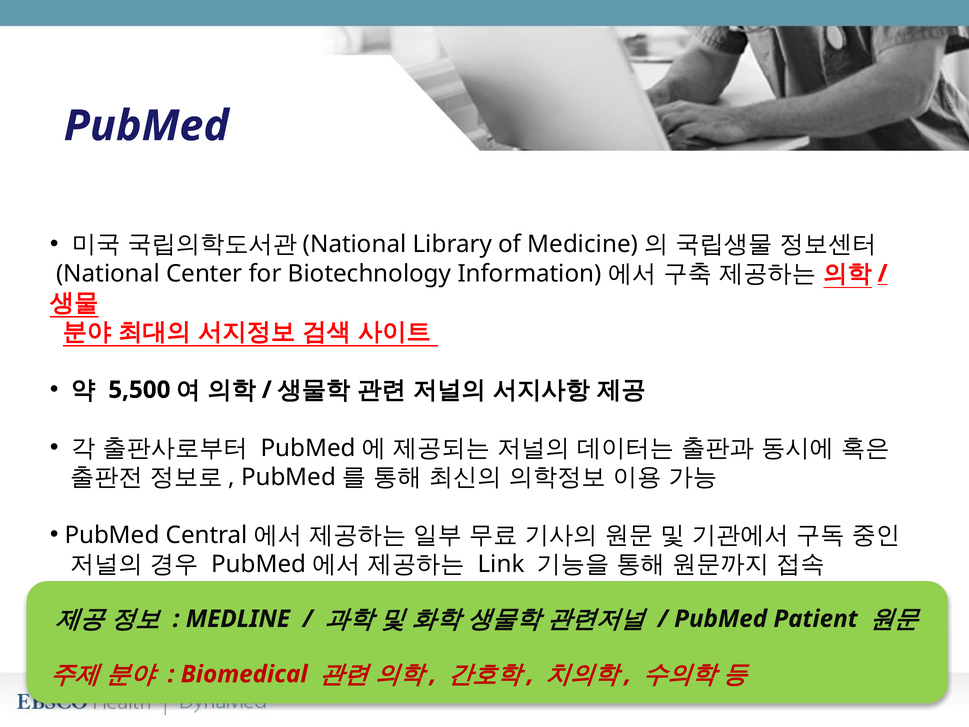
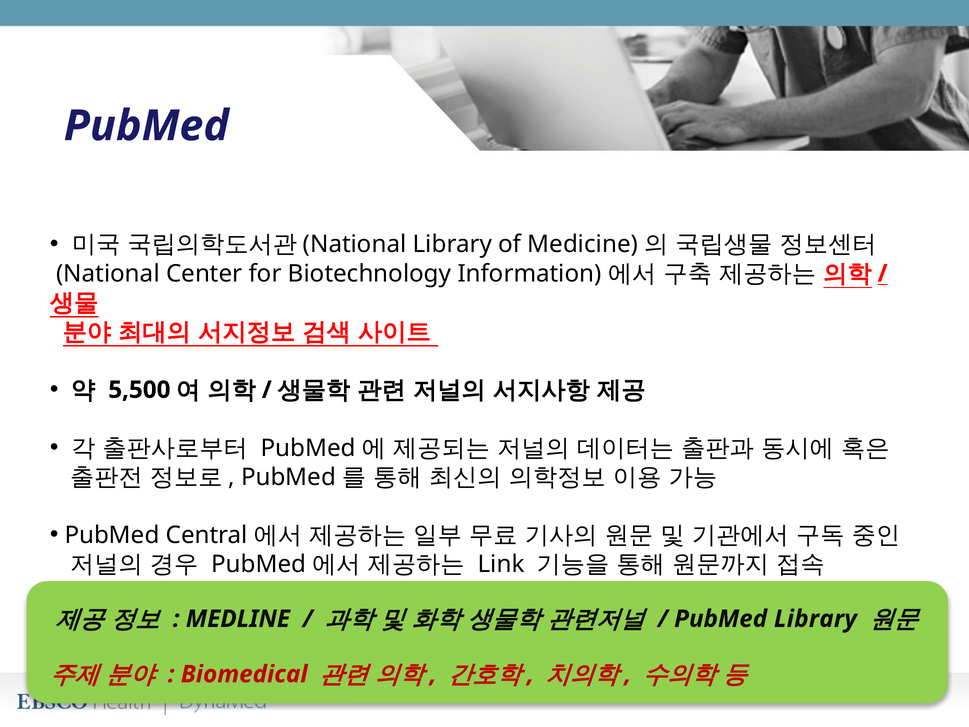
PubMed Patient: Patient -> Library (815, 619)
